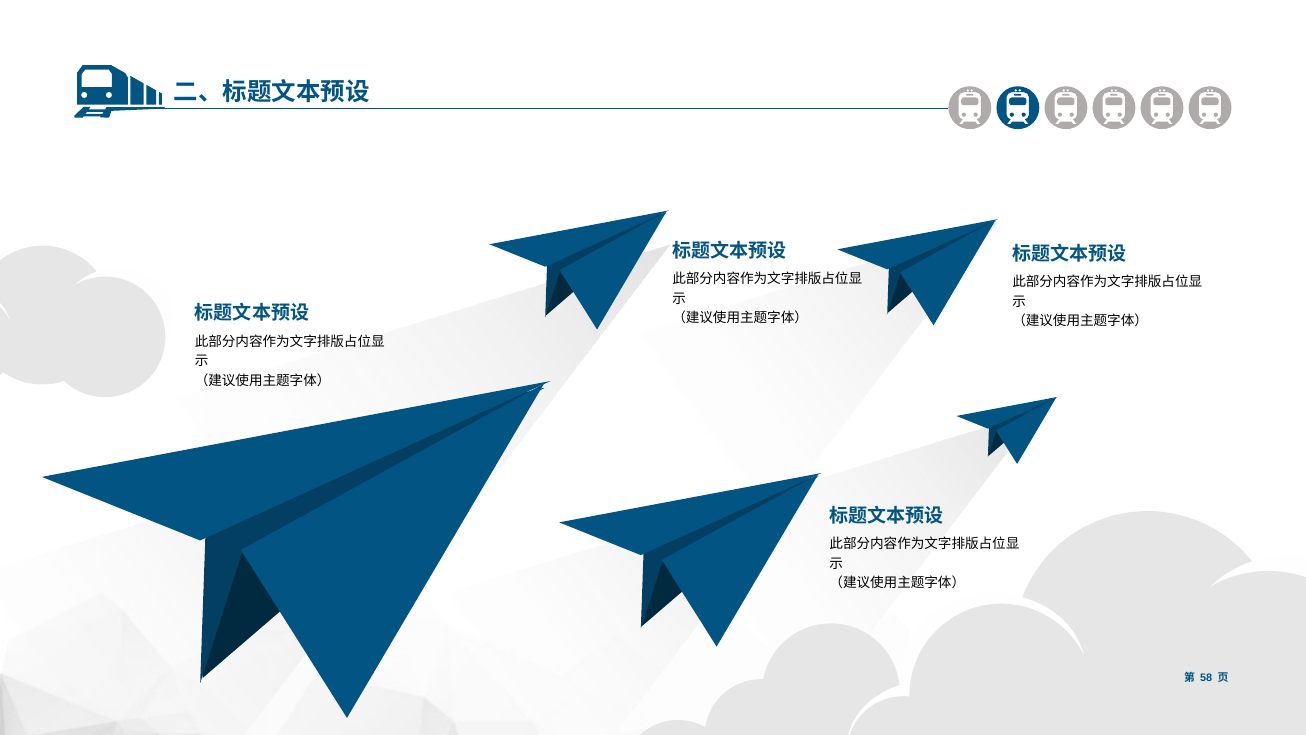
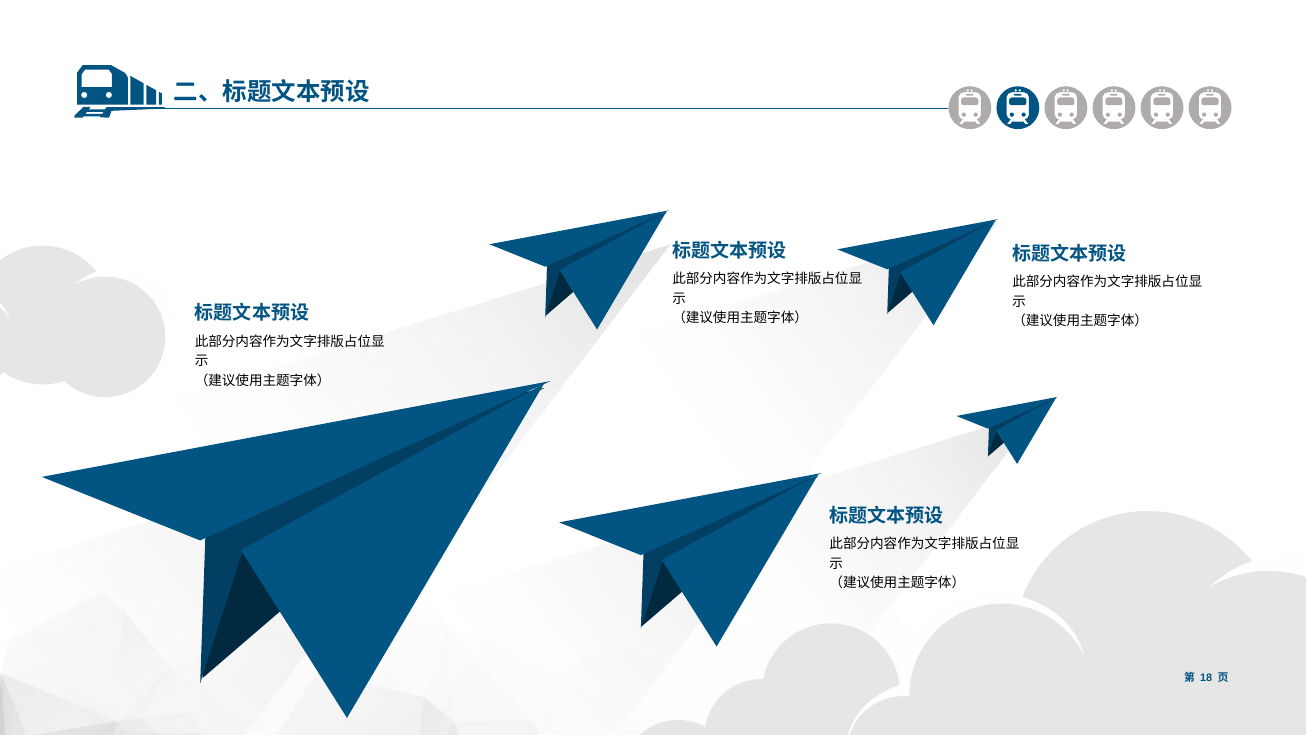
58: 58 -> 18 (1206, 677)
